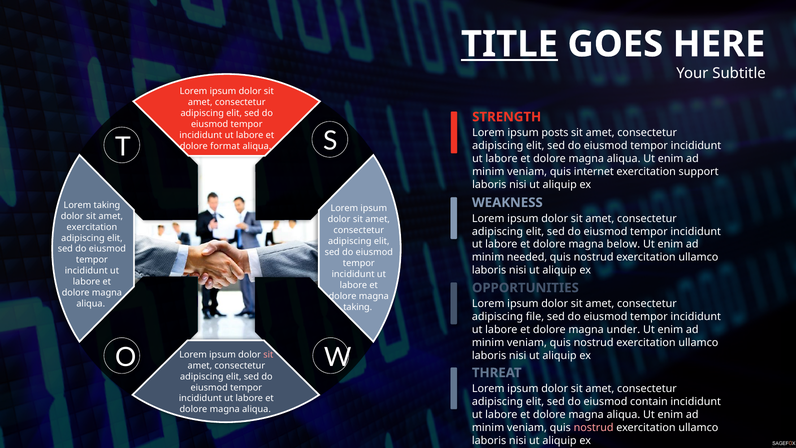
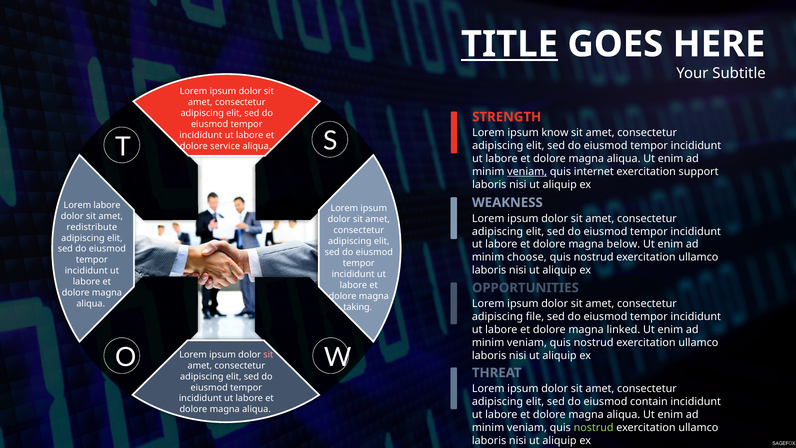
posts: posts -> know (555, 133)
format: format -> service (225, 146)
veniam underline: none -> present (527, 172)
Lorem taking: taking -> labore (107, 205)
exercitation: exercitation -> redistribute (92, 227)
needed: needed -> choose (527, 257)
under: under -> linked (623, 330)
nostrud colour: pink -> light green (594, 427)
